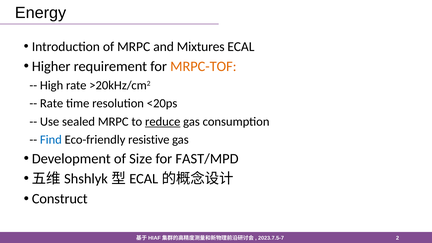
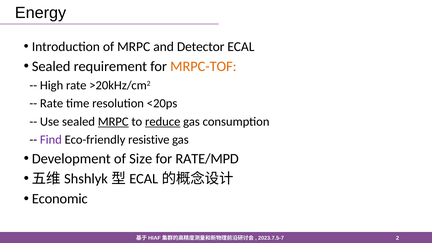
Mixtures: Mixtures -> Detector (201, 47)
Higher: Higher -> Sealed (51, 66)
MRPC underline: none -> present (113, 122)
Find colour: blue -> purple (51, 140)
FAST/MPD: FAST/MPD -> RATE/MPD (207, 159)
Construct: Construct -> Economic (60, 199)
